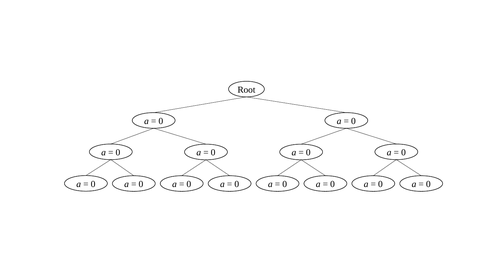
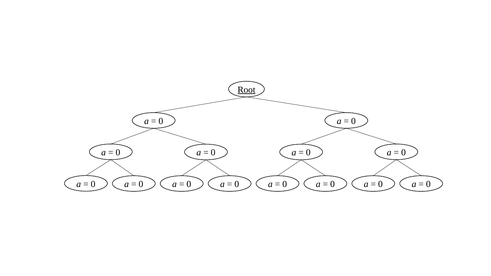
Root underline: none -> present (246, 90)
